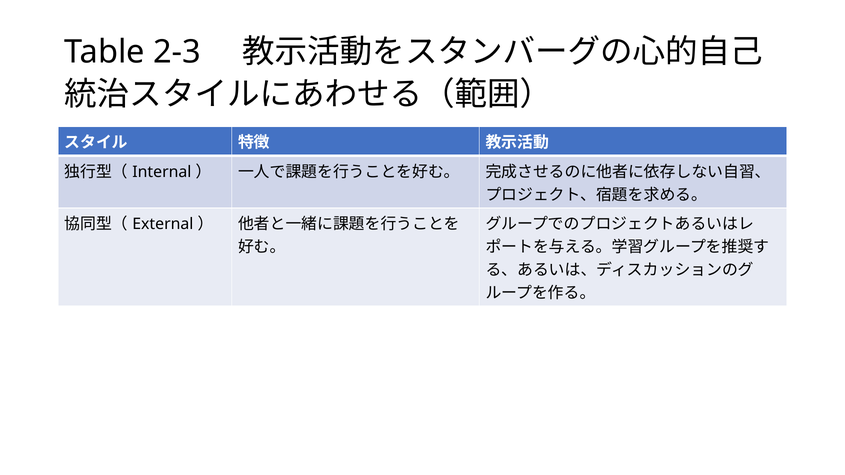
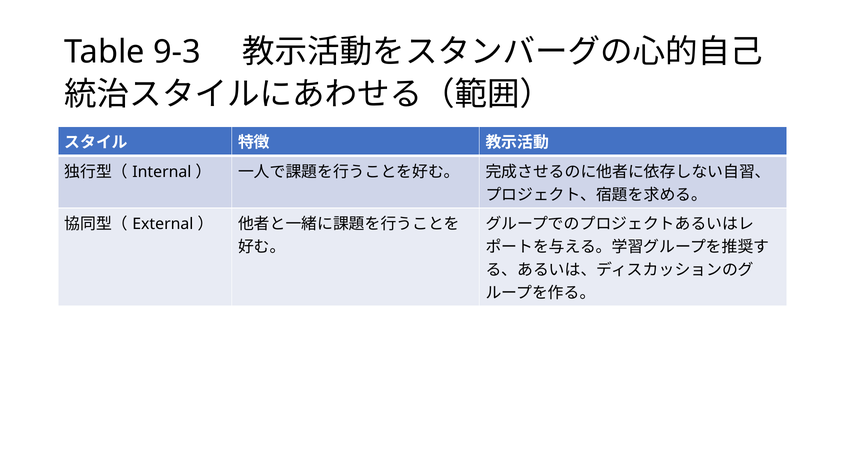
2-3: 2-3 -> 9-3 (177, 52)
